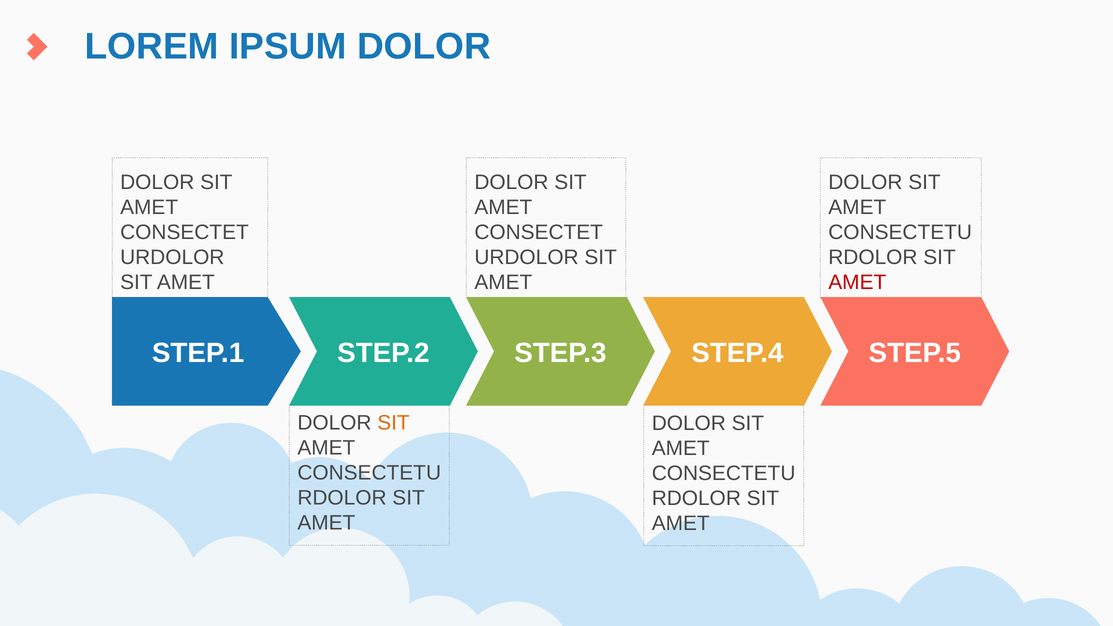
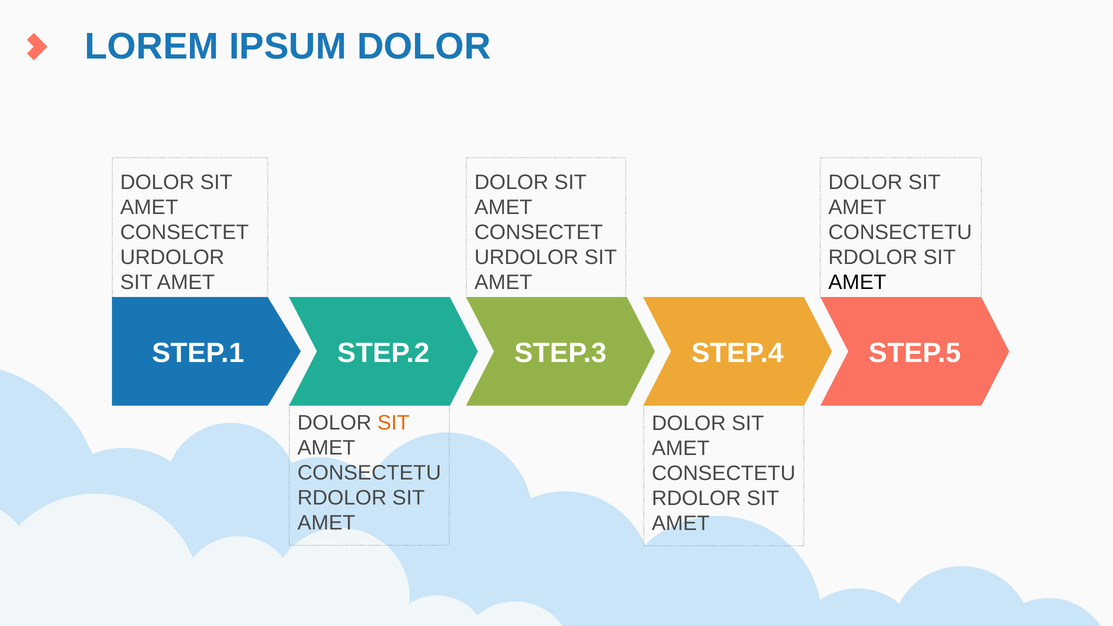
AMET colour: red -> black (857, 282)
